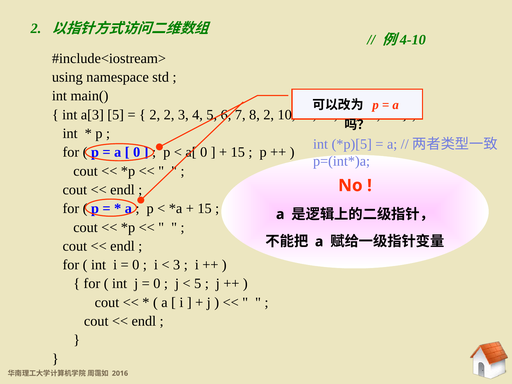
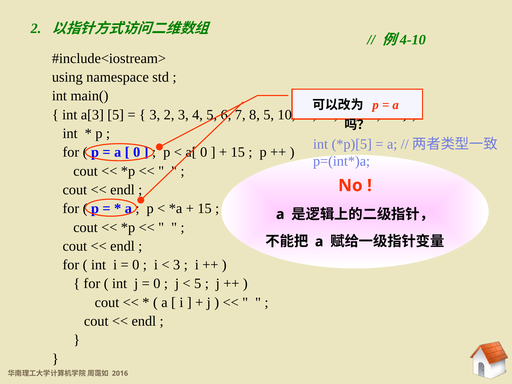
2: 2 -> 3 (155, 115)
8 2: 2 -> 5 (269, 115)
